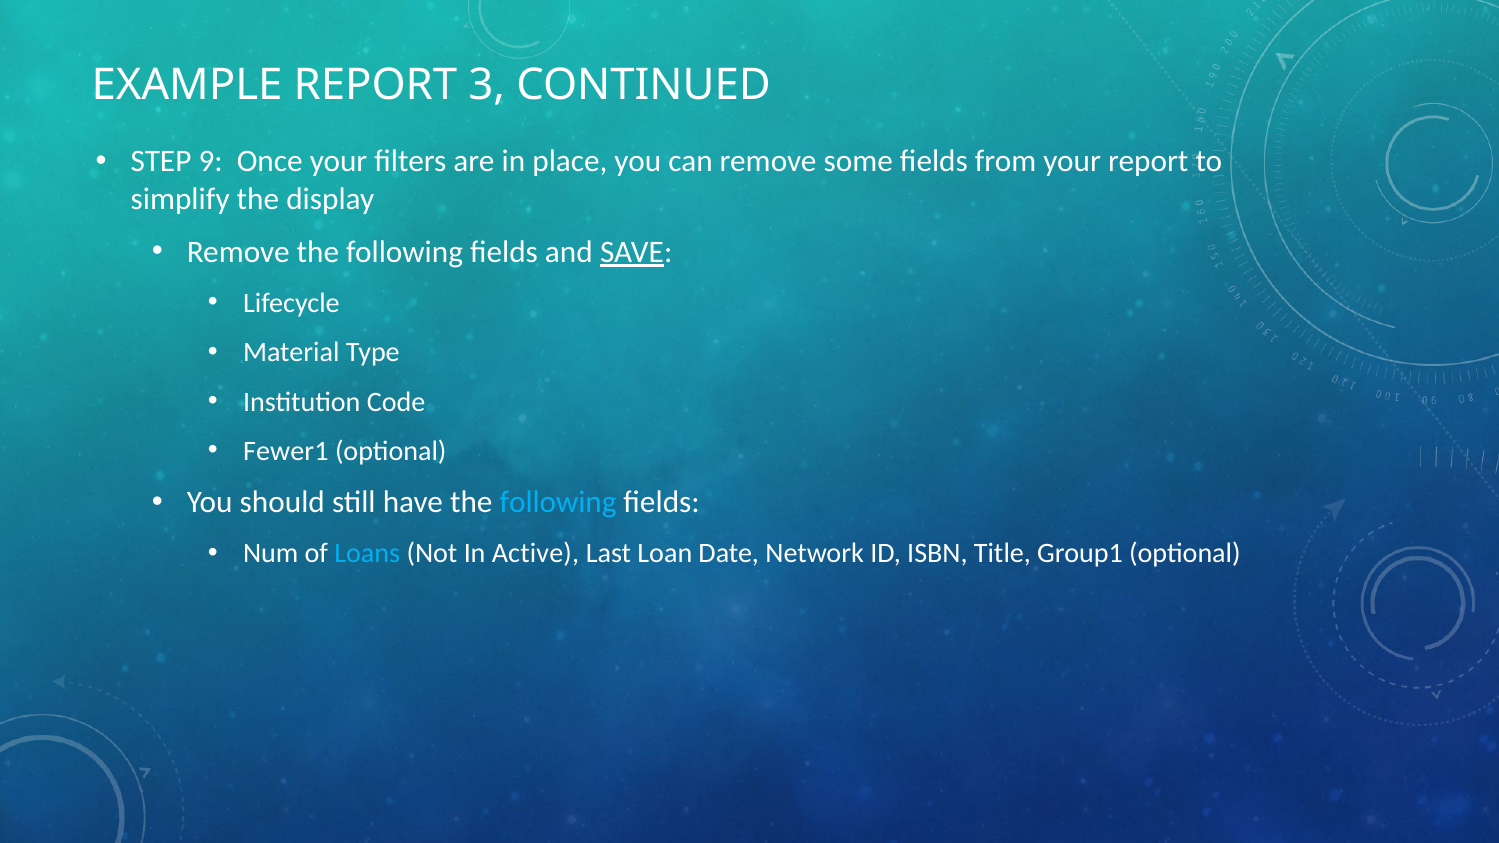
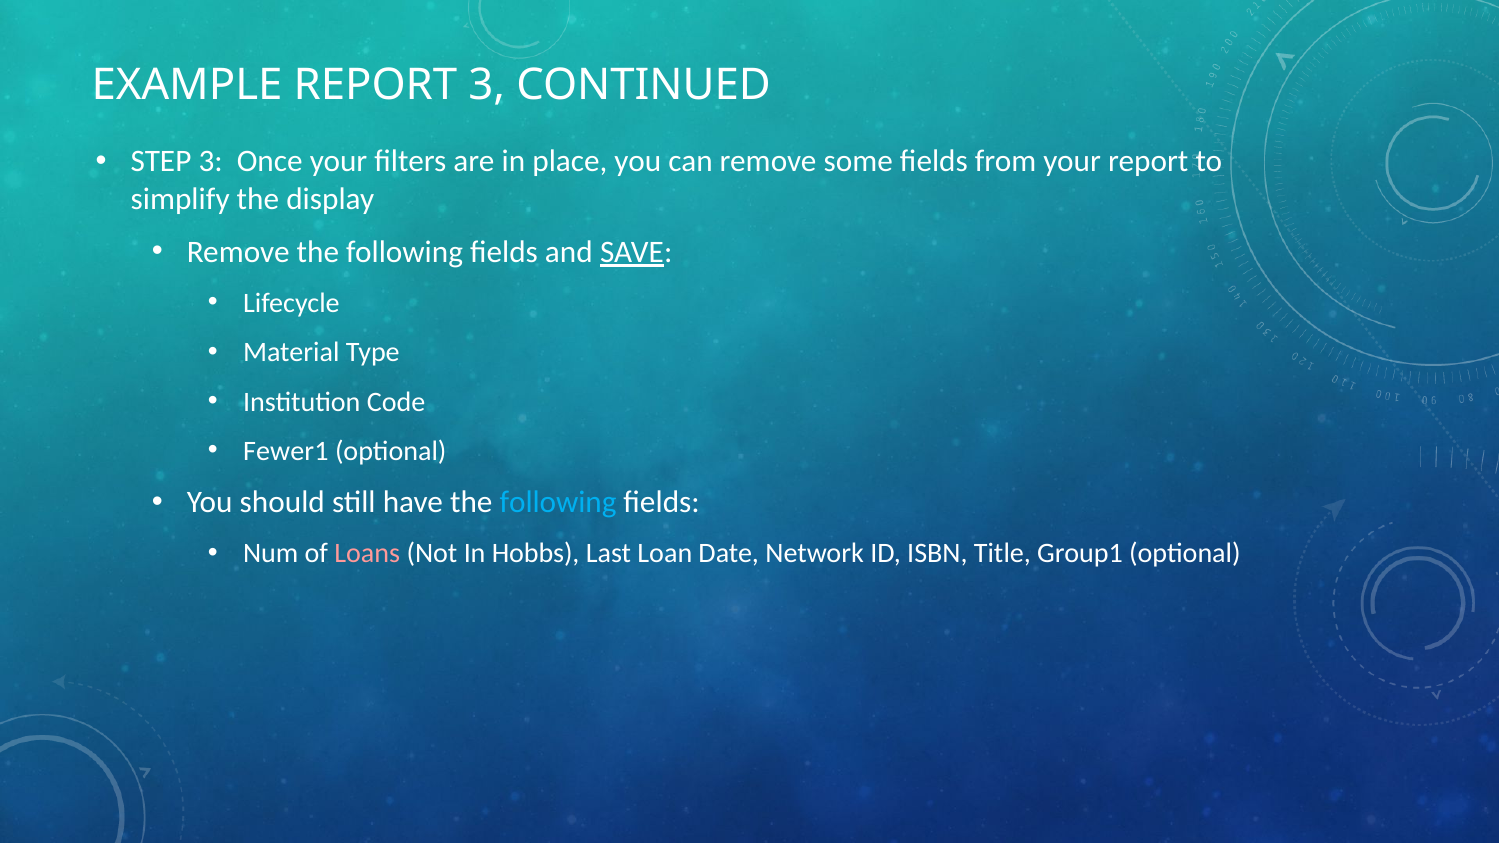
STEP 9: 9 -> 3 (211, 162)
Loans colour: light blue -> pink (367, 554)
Active: Active -> Hobbs (536, 554)
